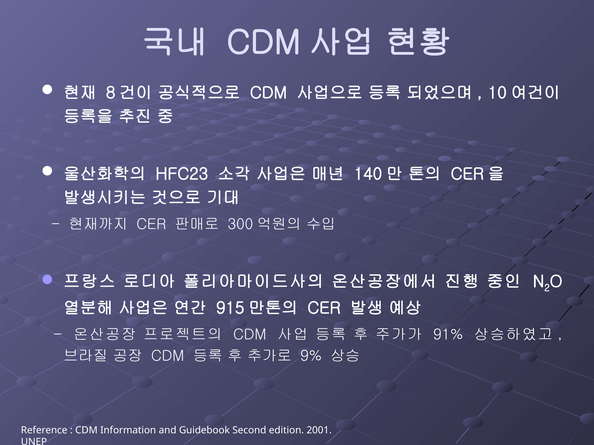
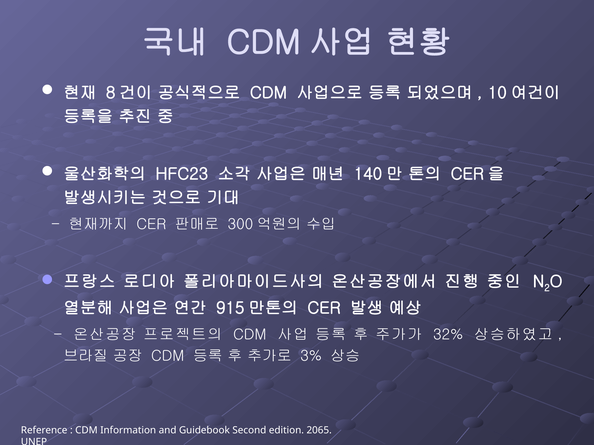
91%: 91% -> 32% (448, 335)
9%: 9% -> 3% (311, 356)
2001: 2001 -> 2065 (319, 431)
